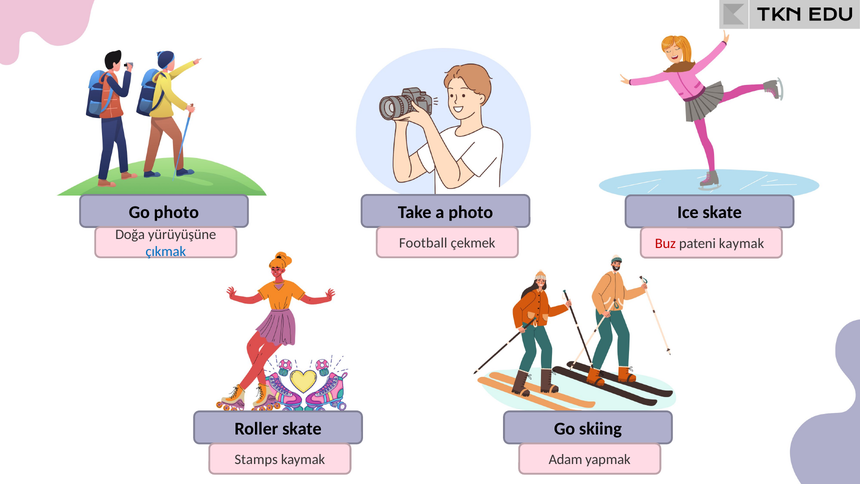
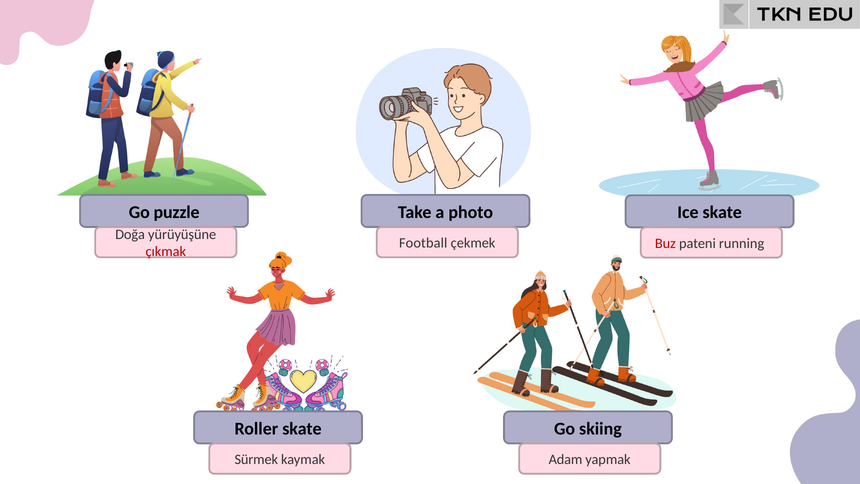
Go photo: photo -> puzzle (177, 212)
pateni kaymak: kaymak -> running (742, 243)
çıkmak colour: blue -> red (166, 252)
Stamps: Stamps -> Sürmek (256, 459)
